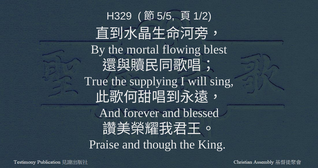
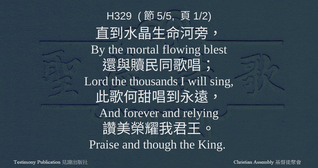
True: True -> Lord (96, 82)
supplying: supplying -> thousands (154, 82)
blessed: blessed -> relying (201, 113)
